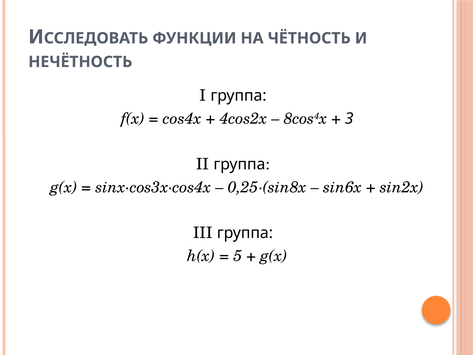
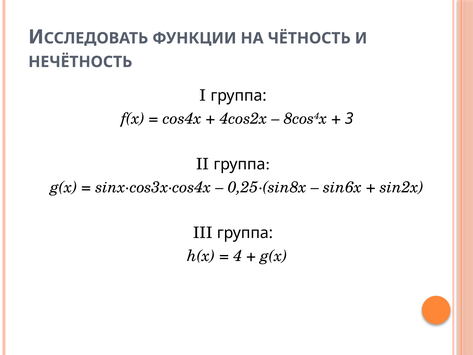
5: 5 -> 4 (238, 256)
